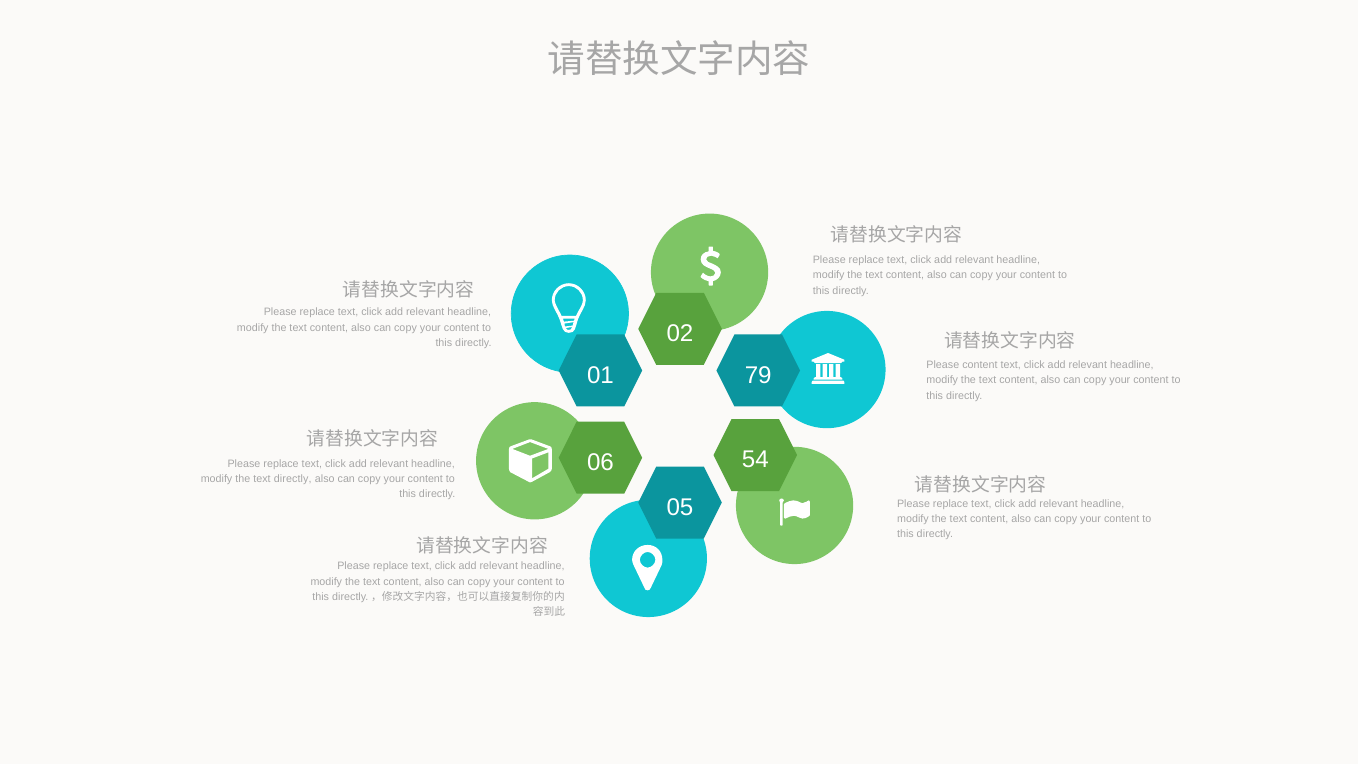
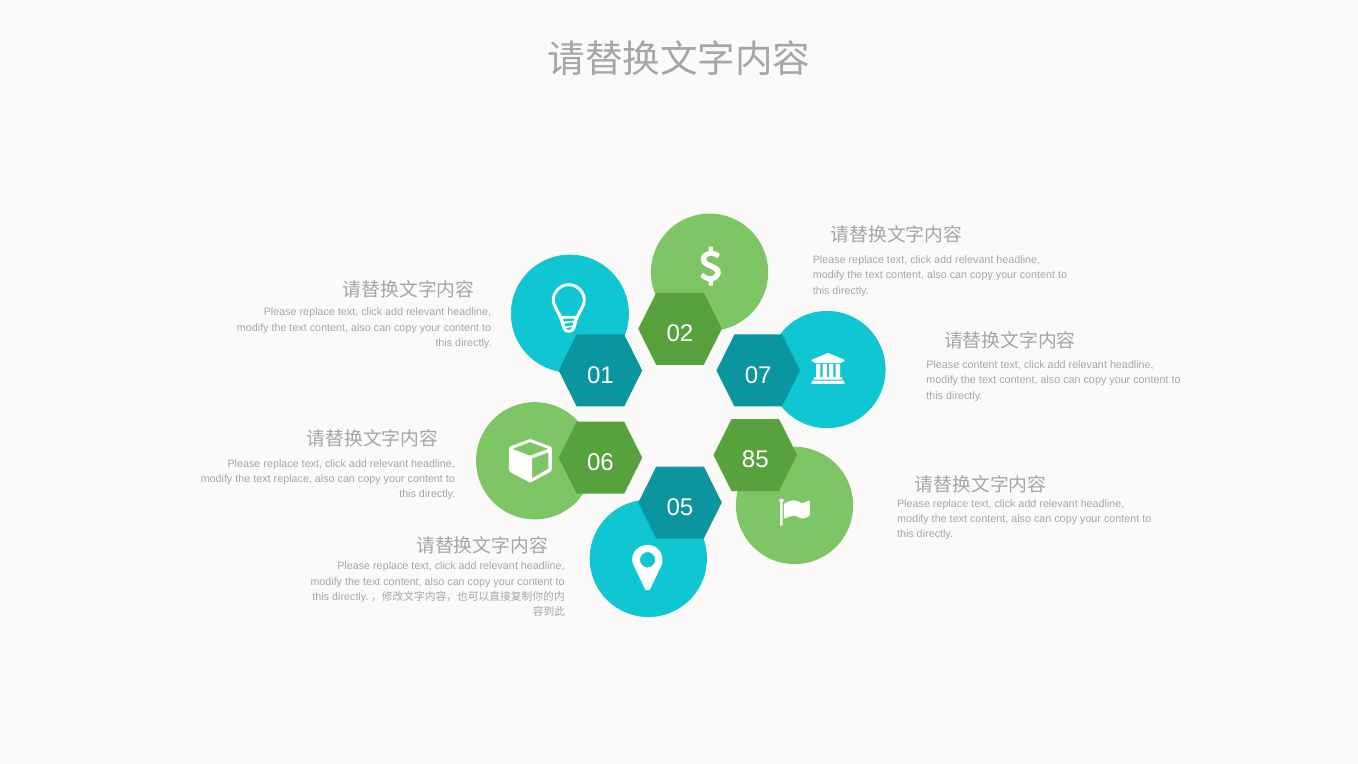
79: 79 -> 07 (758, 375)
54: 54 -> 85 (755, 460)
text directly: directly -> replace (293, 479)
